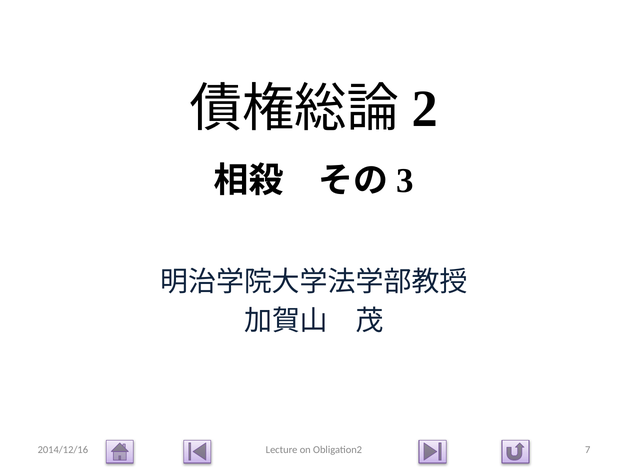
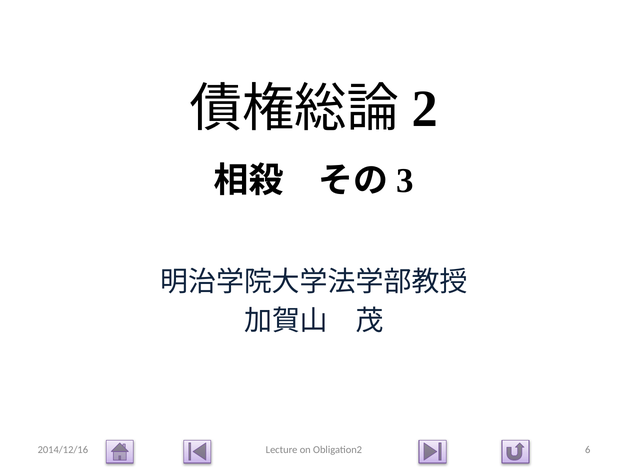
7: 7 -> 6 (588, 450)
